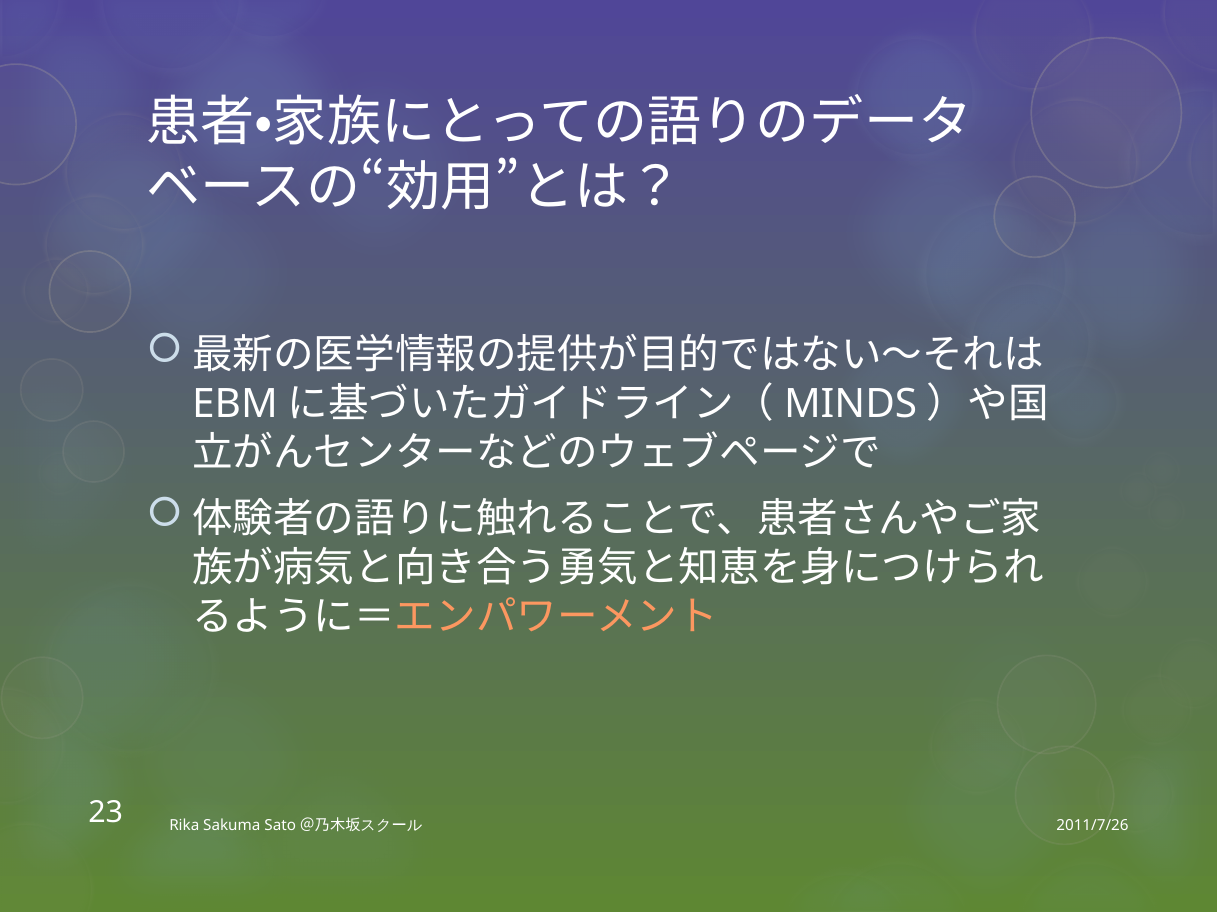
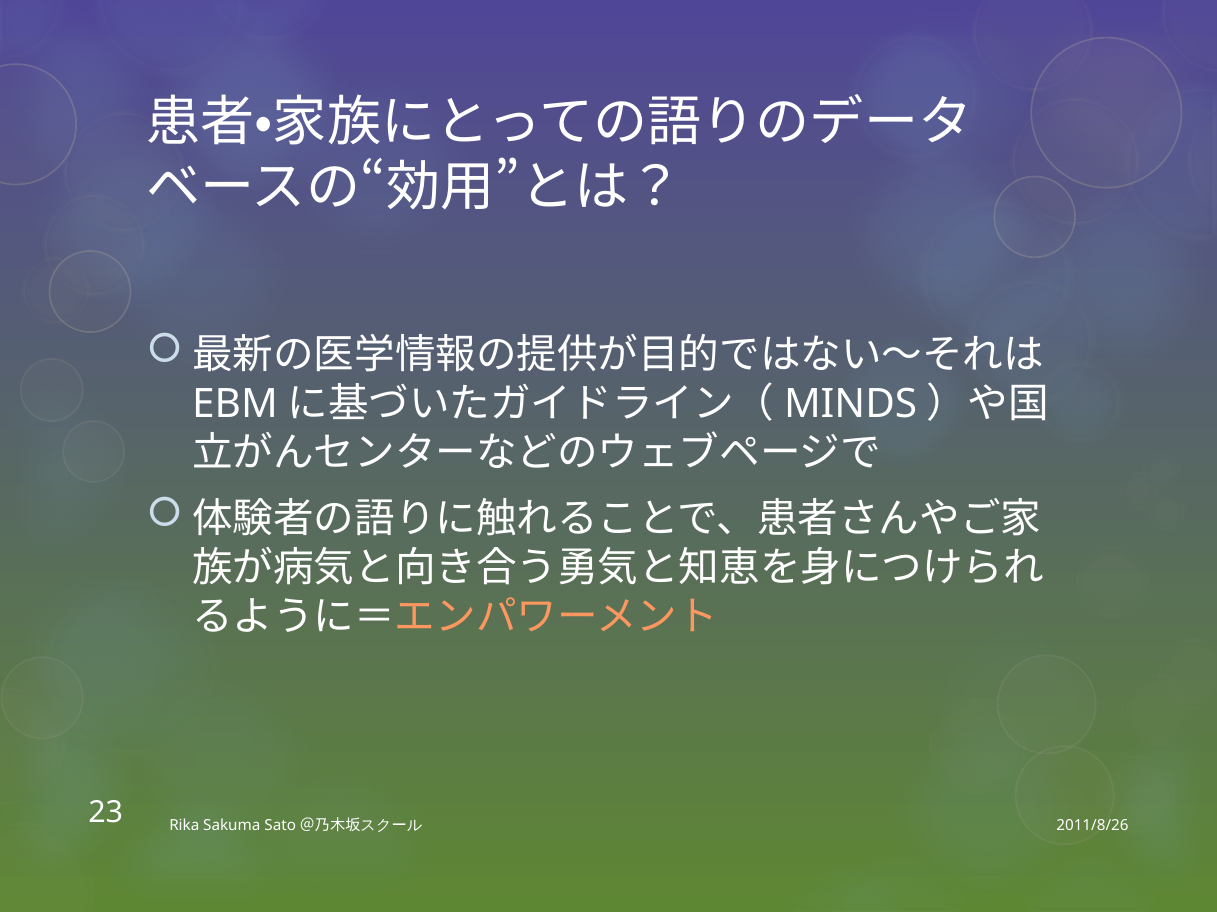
2011/7/26: 2011/7/26 -> 2011/8/26 (1093, 827)
